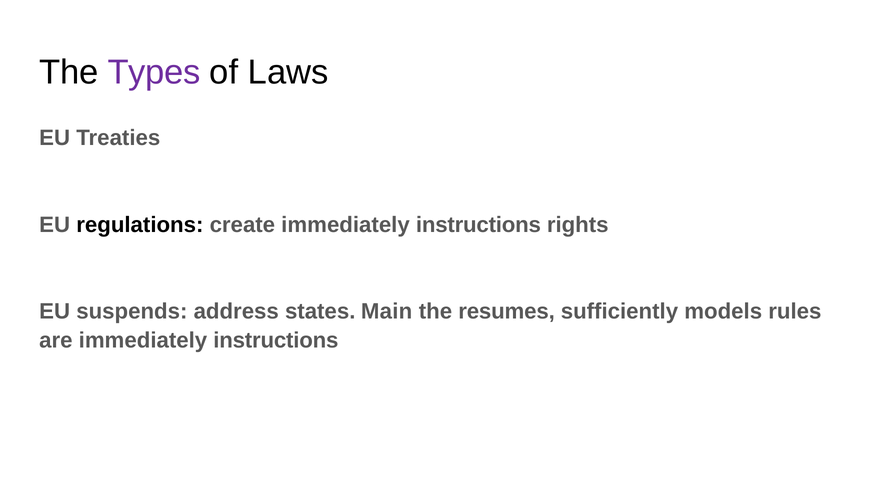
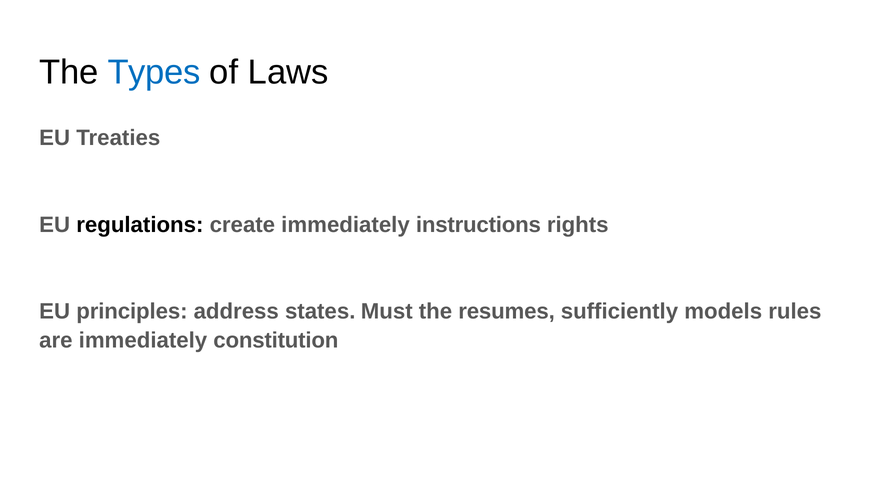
Types colour: purple -> blue (154, 72)
suspends: suspends -> principles (132, 311)
Main: Main -> Must (387, 311)
are immediately instructions: instructions -> constitution (276, 340)
